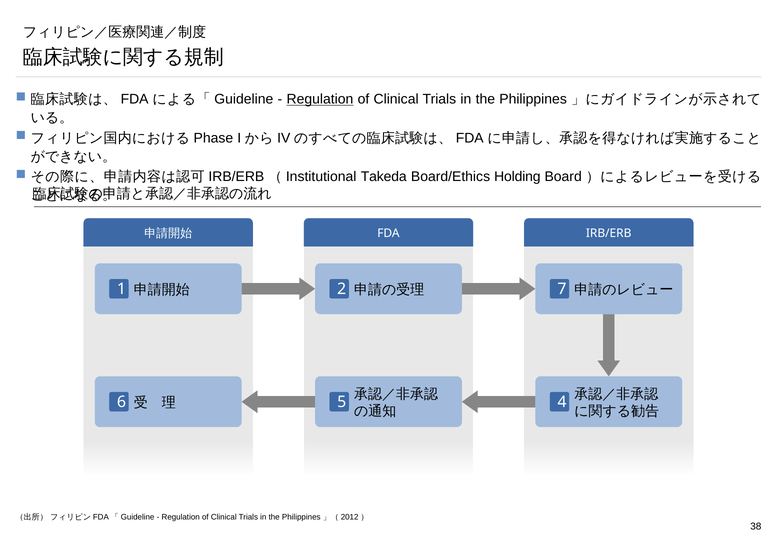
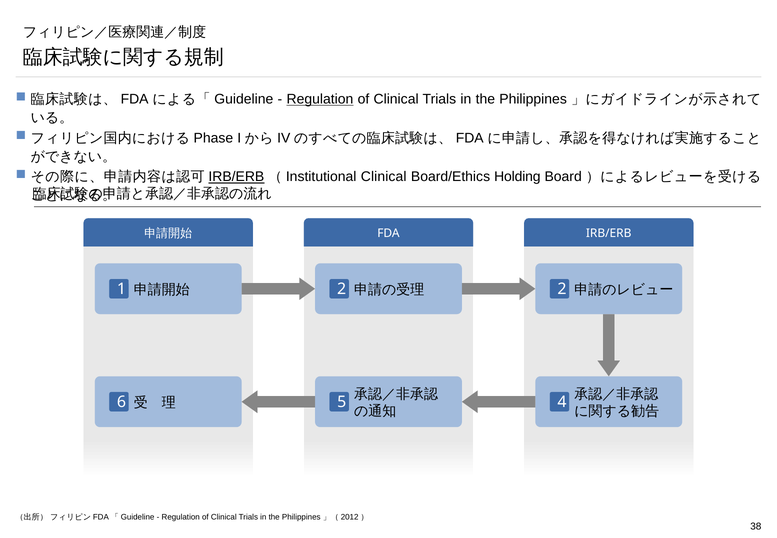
IRB/ERB underline: none -> present (236, 177)
Takeda: Takeda -> Clinical (384, 177)
2 7: 7 -> 2 (562, 289)
